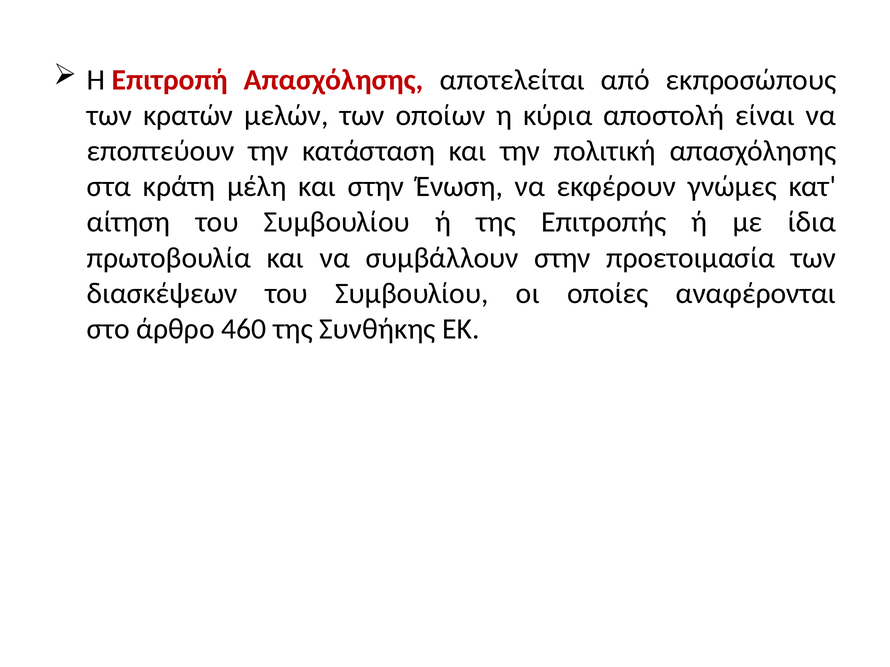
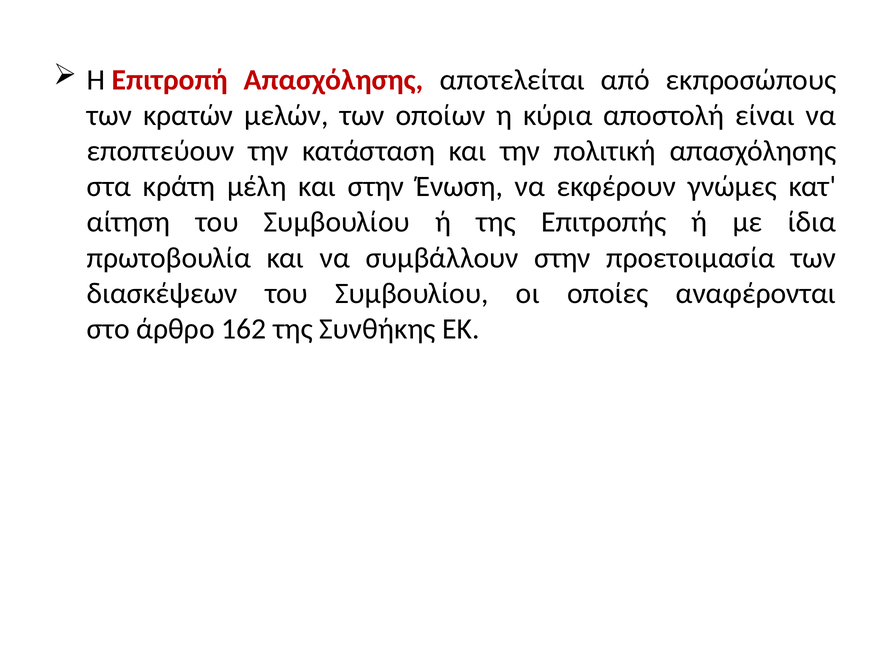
460: 460 -> 162 (244, 329)
